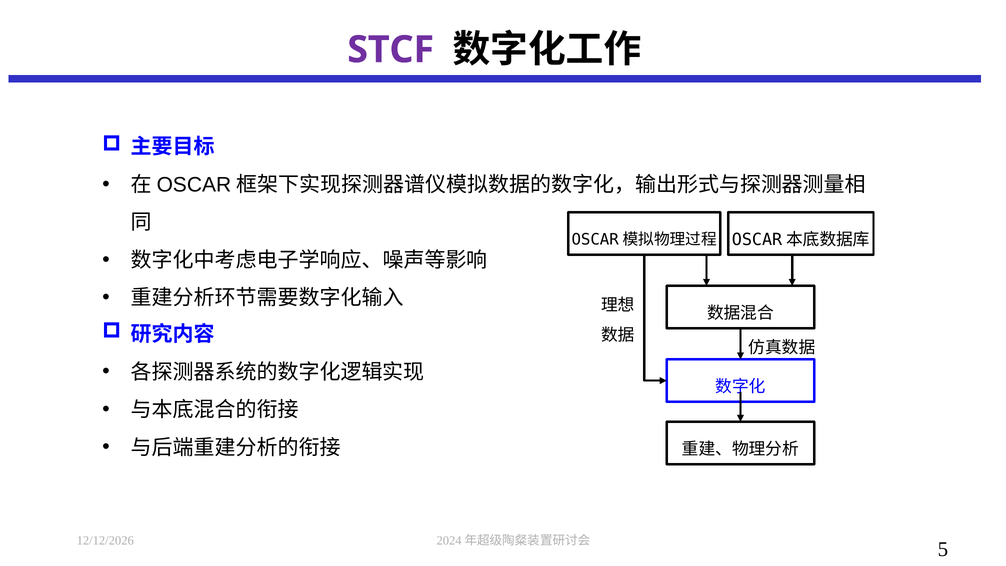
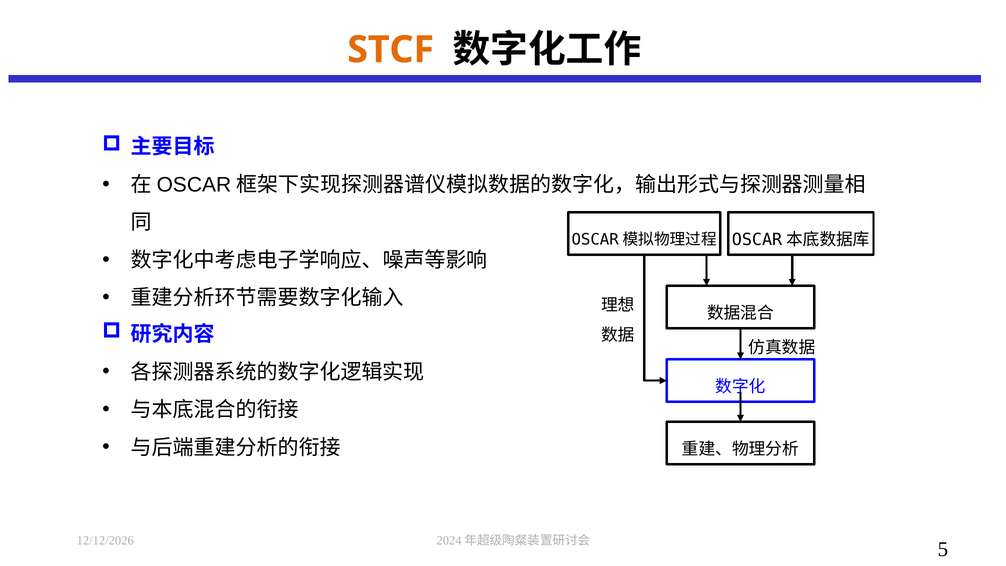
STCF colour: purple -> orange (391, 50)
